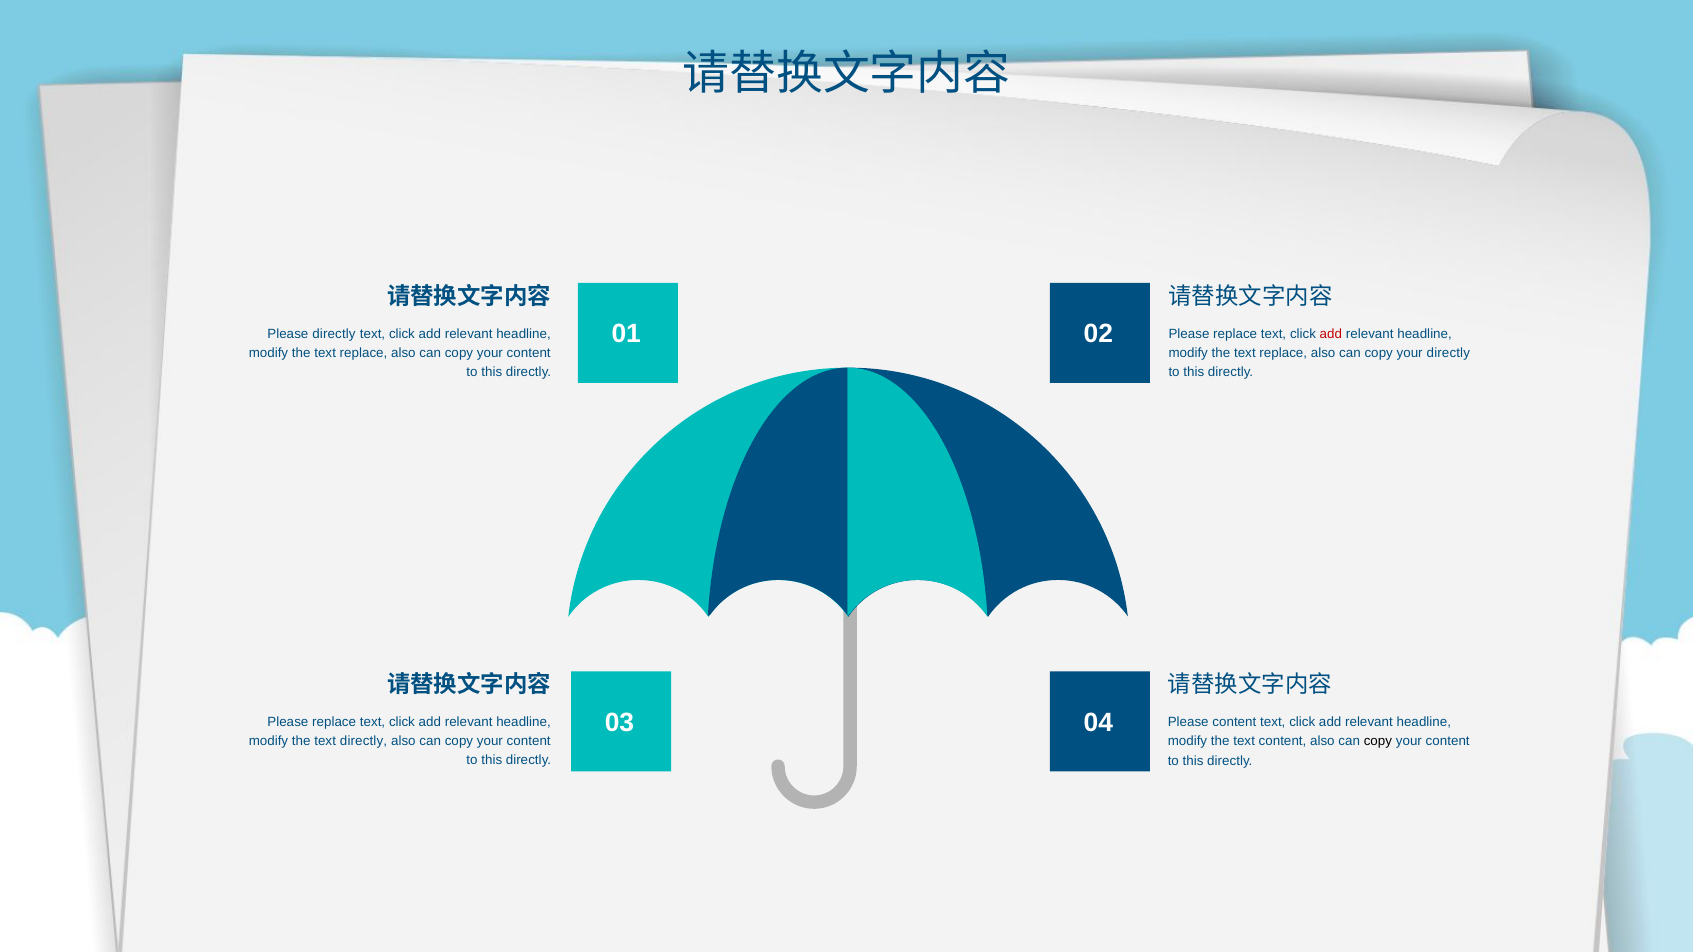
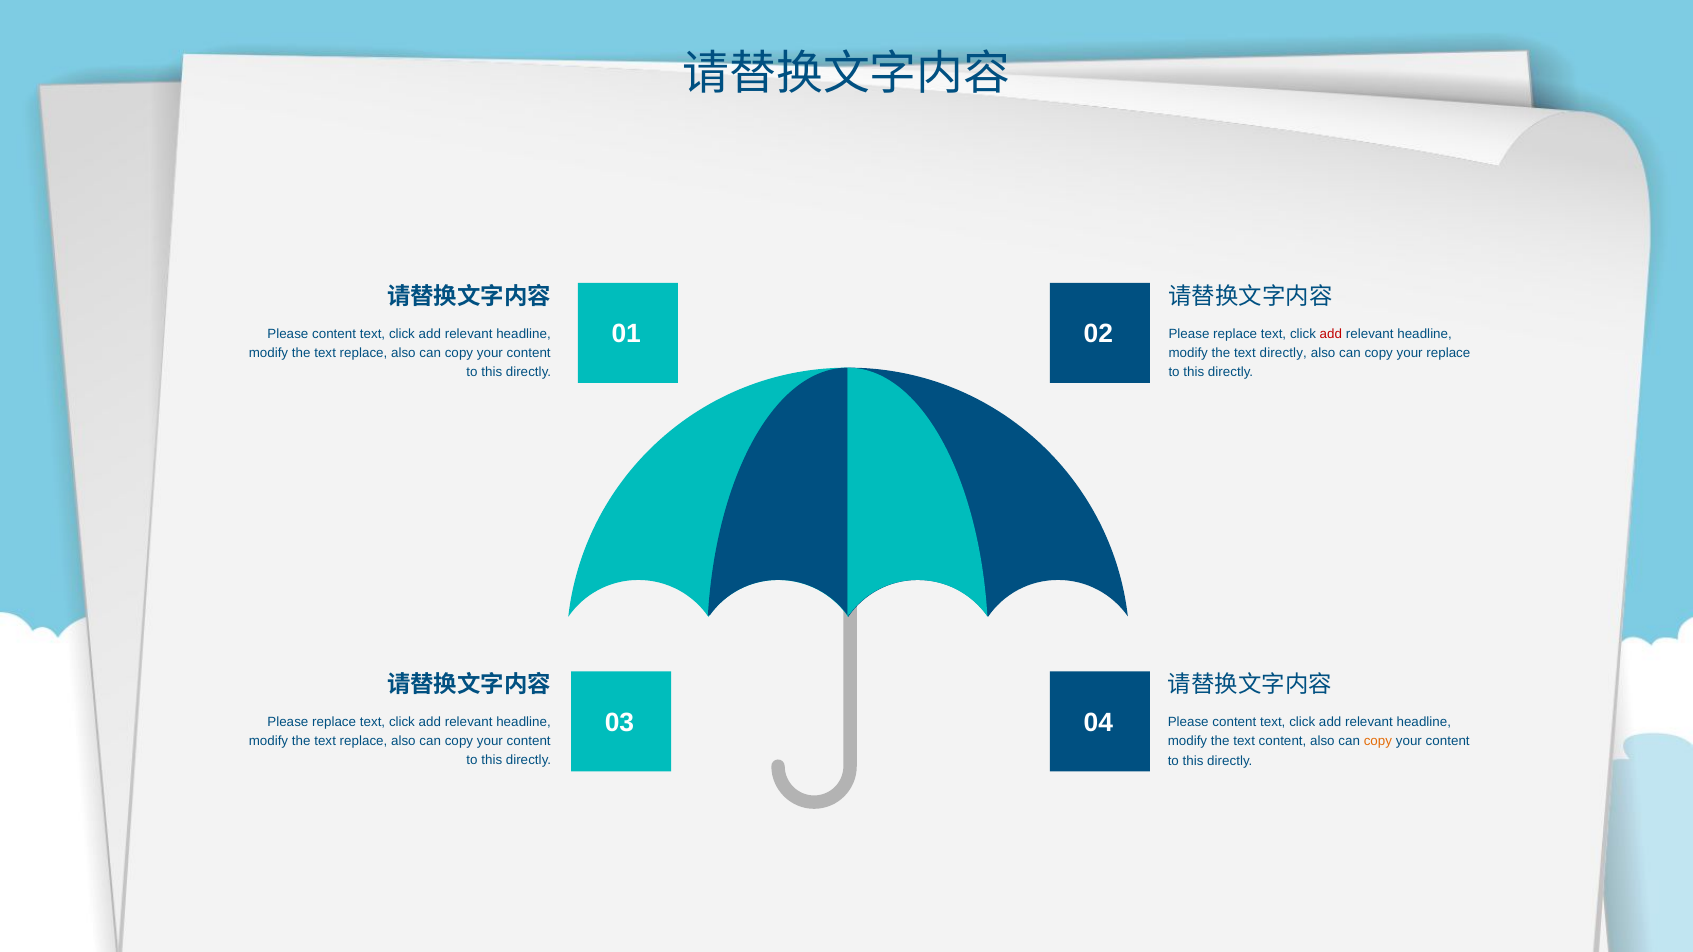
directly: directly -> content (334, 334)
replace: replace -> directly (1283, 353)
your directly: directly -> replace (1448, 353)
directly: directly -> replace (364, 742)
copy colour: black -> orange (1378, 742)
